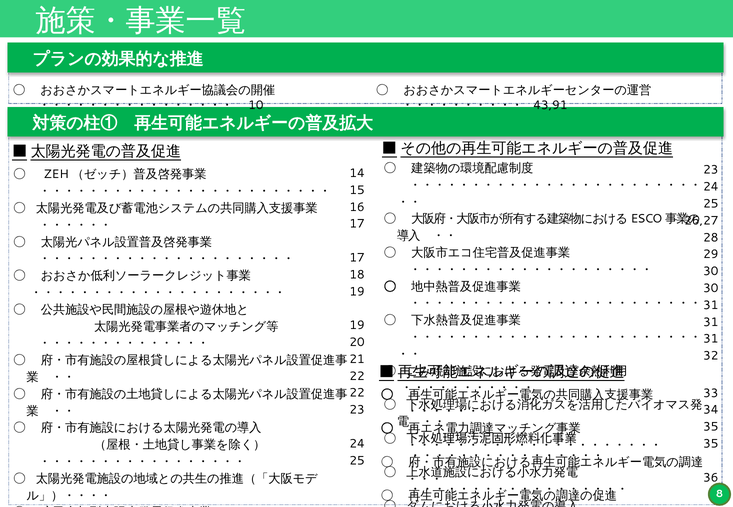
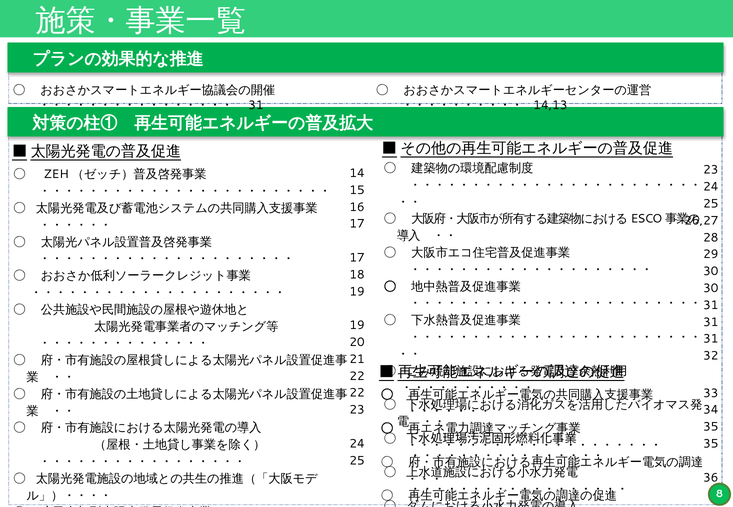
10: 10 -> 31 (256, 105)
43,91: 43,91 -> 14,13 (550, 105)
